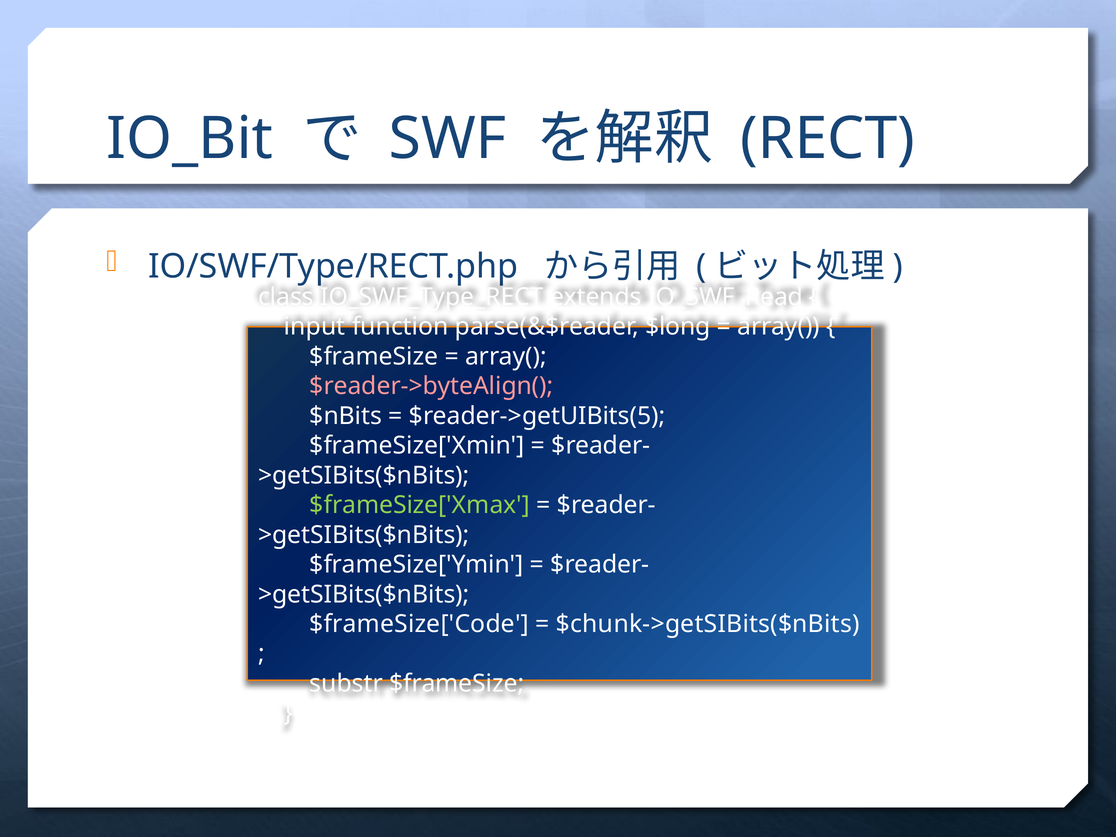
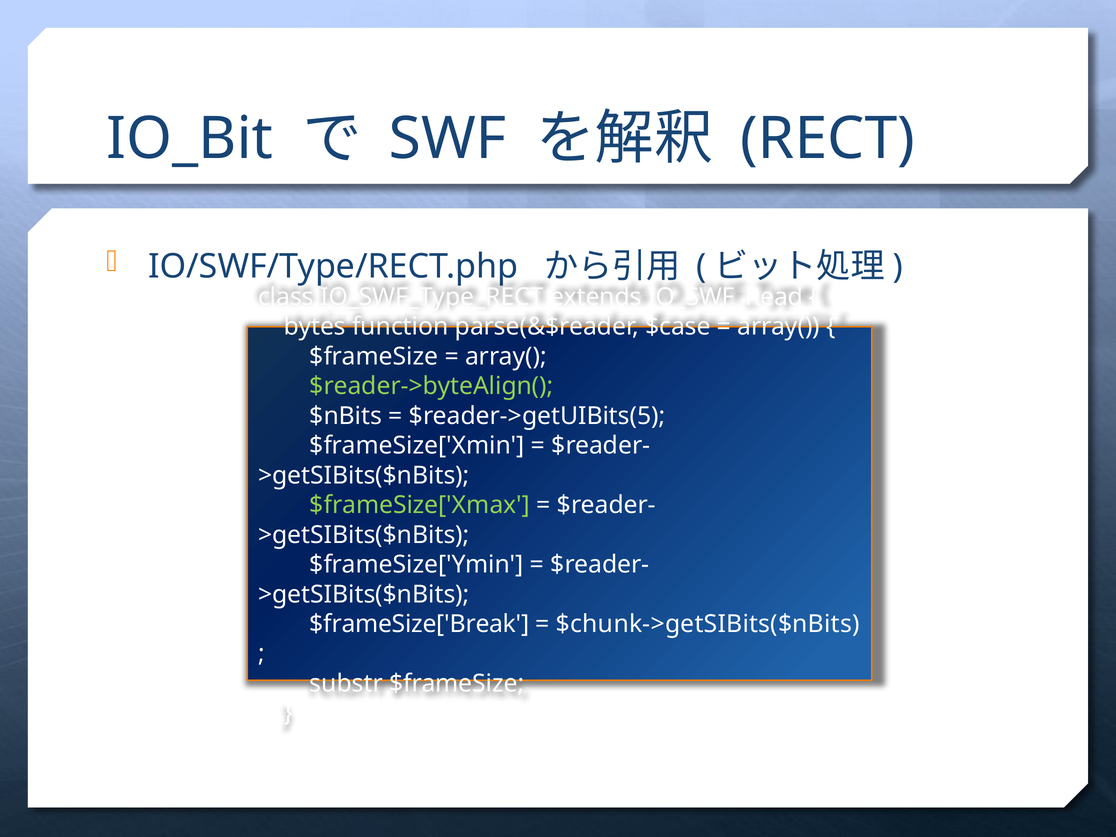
input: input -> bytes (315, 327)
$long: $long -> $case (678, 327)
$reader->byteAlign( colour: pink -> light green (431, 386)
$frameSize['Code: $frameSize['Code -> $frameSize['Break (419, 624)
